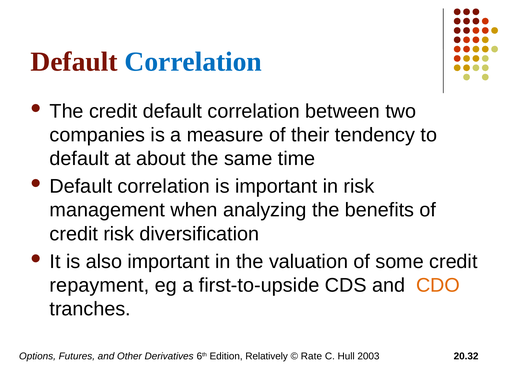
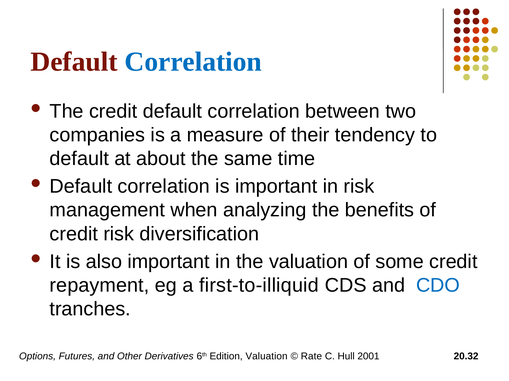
first-to-upside: first-to-upside -> first-to-illiquid (259, 286)
CDO colour: orange -> blue (438, 286)
Edition Relatively: Relatively -> Valuation (267, 357)
2003: 2003 -> 2001 (368, 357)
